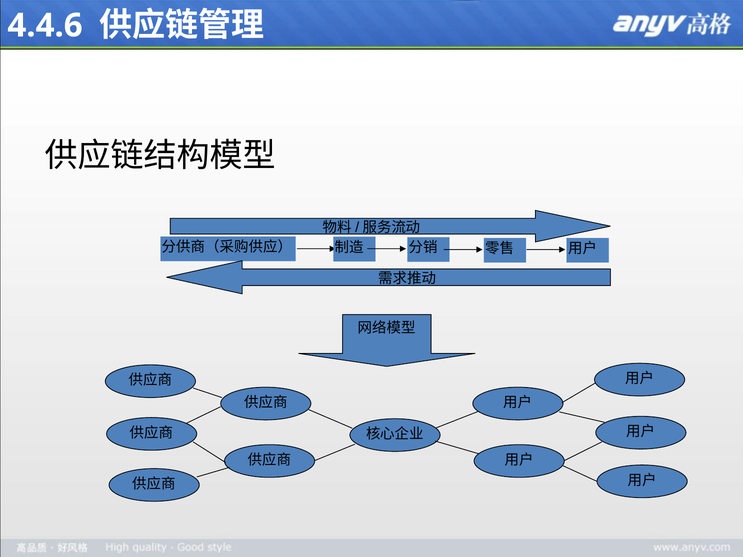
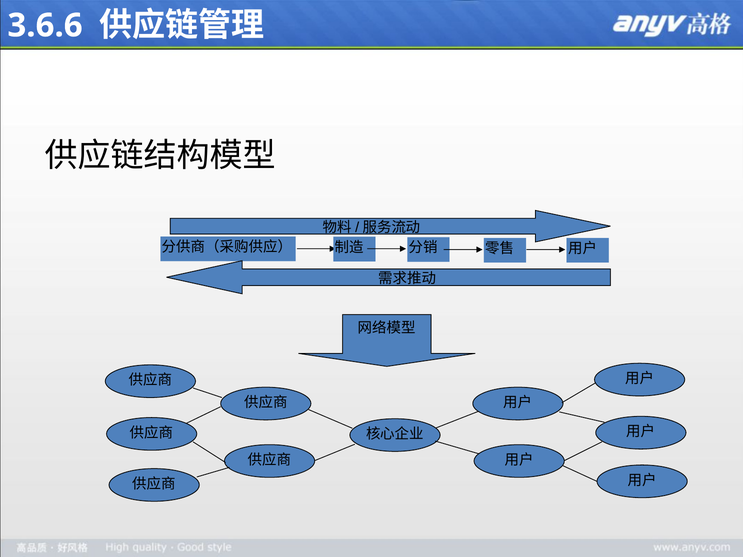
4.4.6: 4.4.6 -> 3.6.6 (45, 26)
